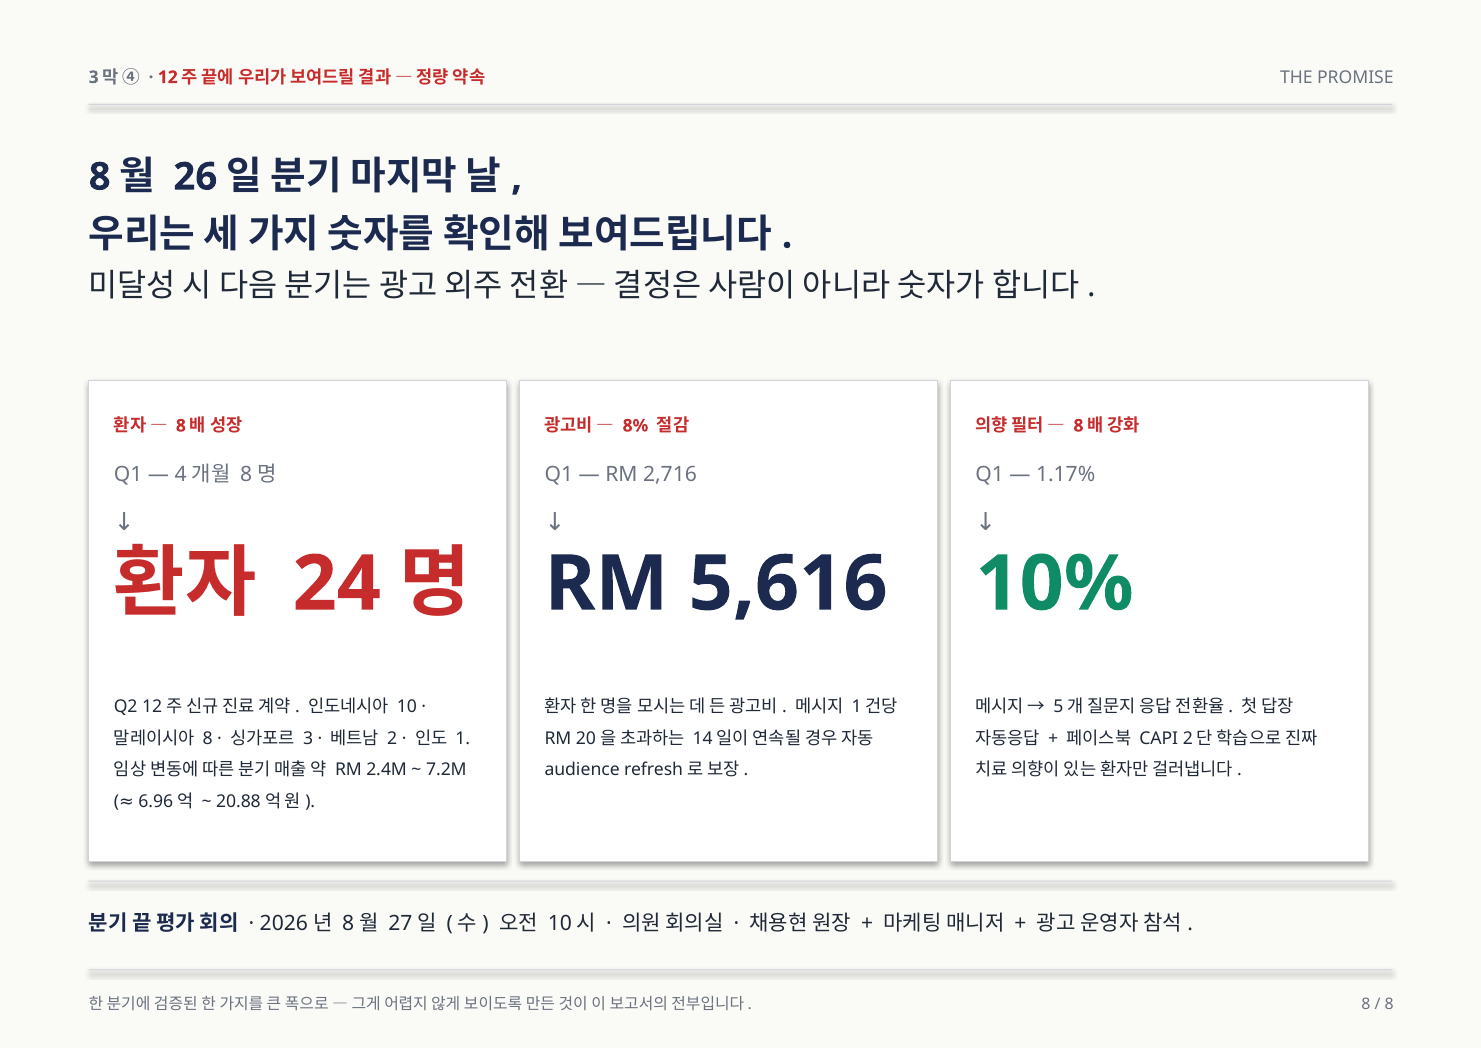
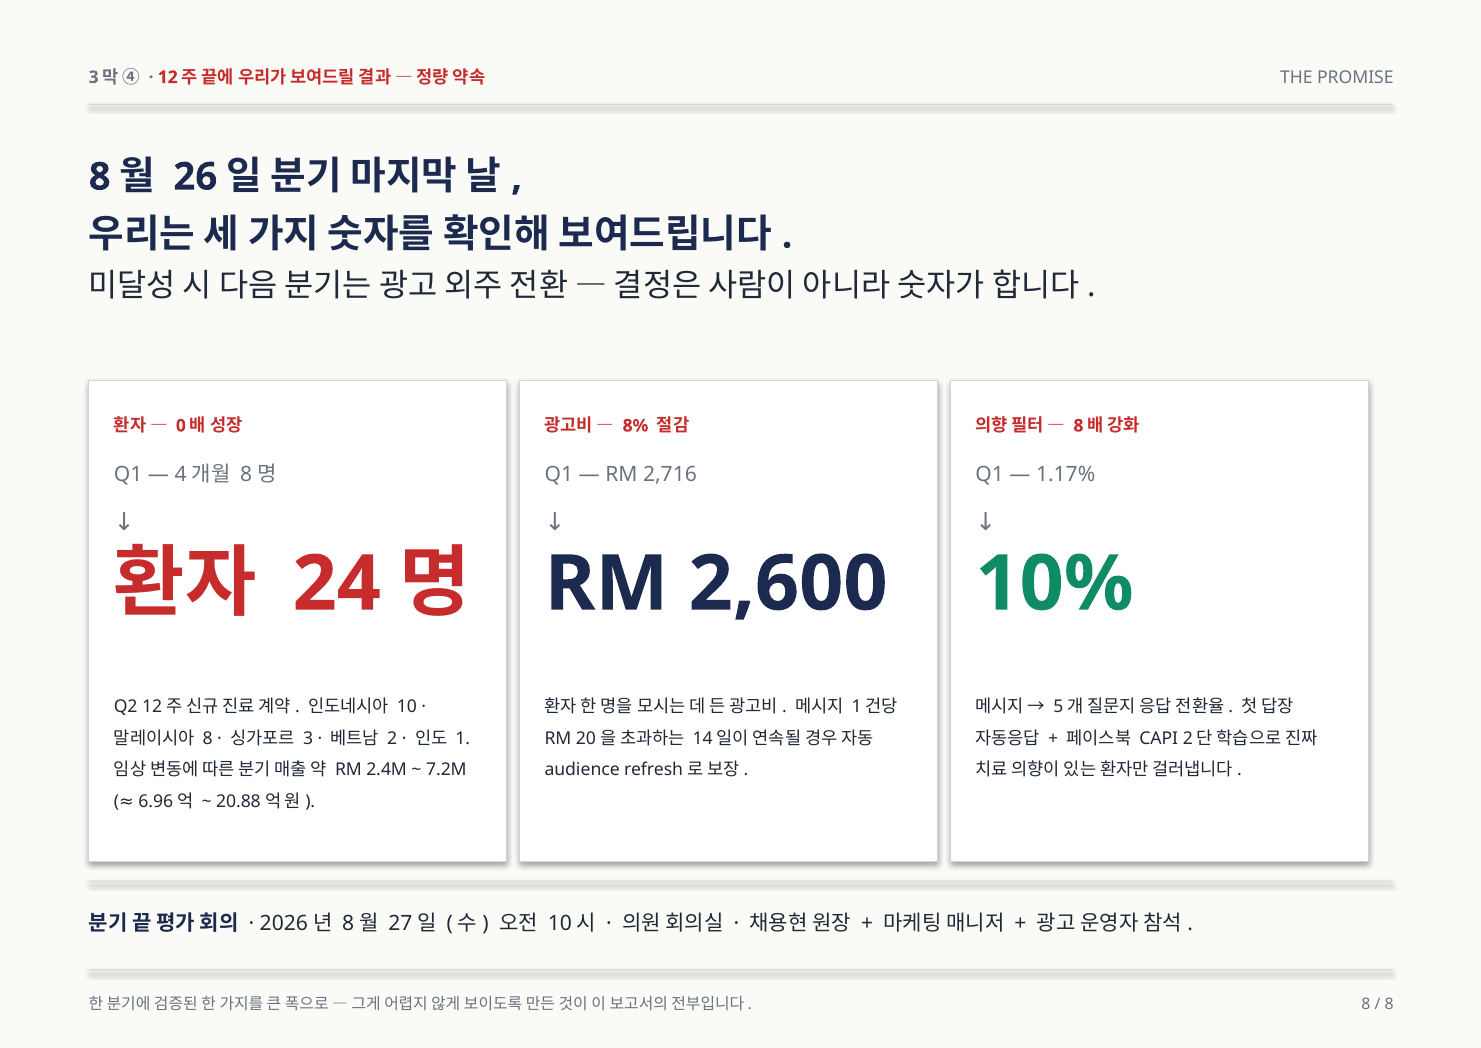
8: 8 -> 0 (181, 426)
5,616: 5,616 -> 2,600 (788, 584)
